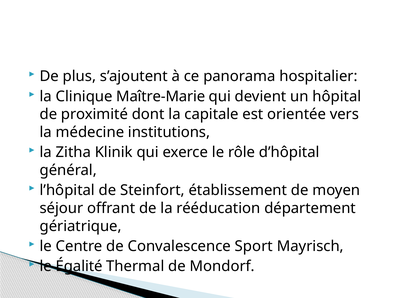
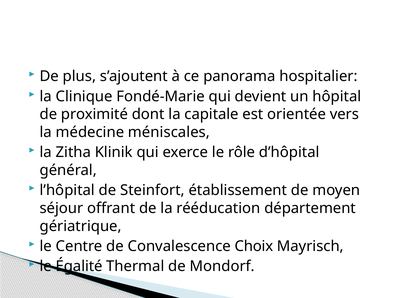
Maître-Marie: Maître-Marie -> Fondé-Marie (161, 96)
institutions: institutions -> méniscales (169, 132)
Sport: Sport -> Choix (254, 246)
